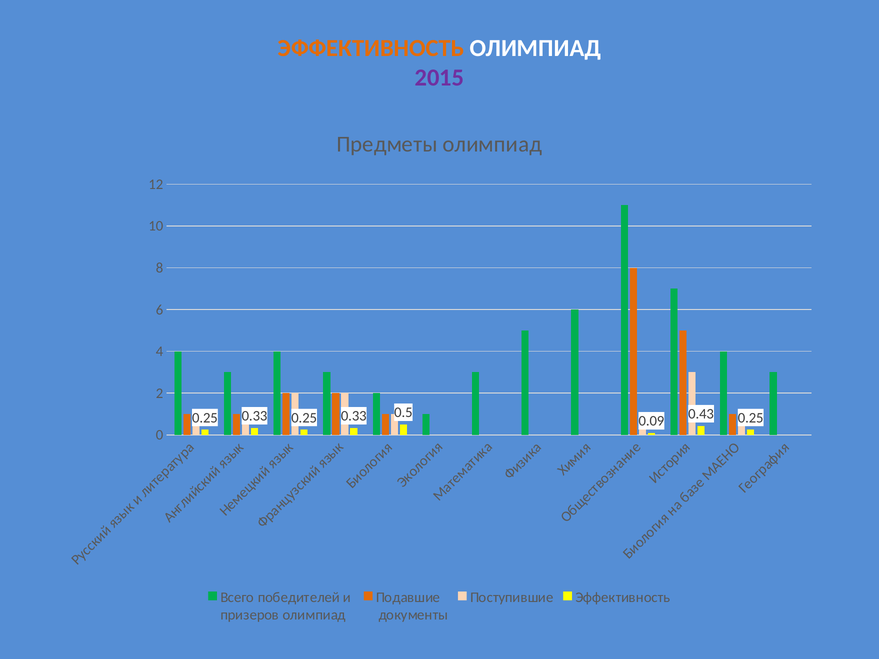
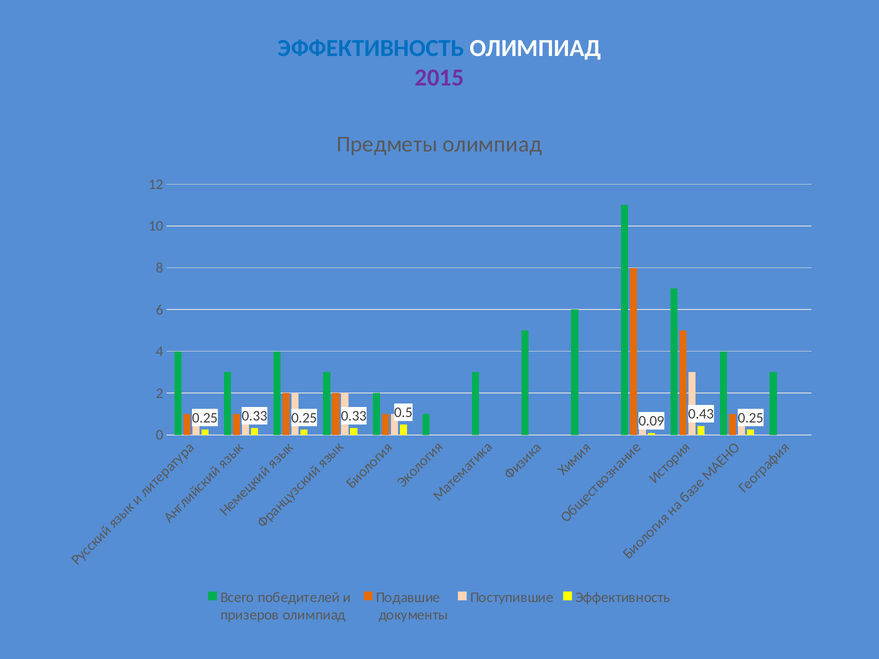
ЭФФЕКТИВНОСТЬ colour: orange -> blue (371, 48)
